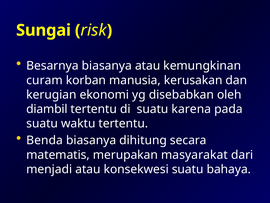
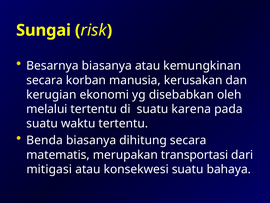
curam: curam -> secara (45, 80)
diambil: diambil -> melalui (47, 109)
masyarakat: masyarakat -> transportasi (195, 154)
menjadi: menjadi -> mitigasi (49, 169)
